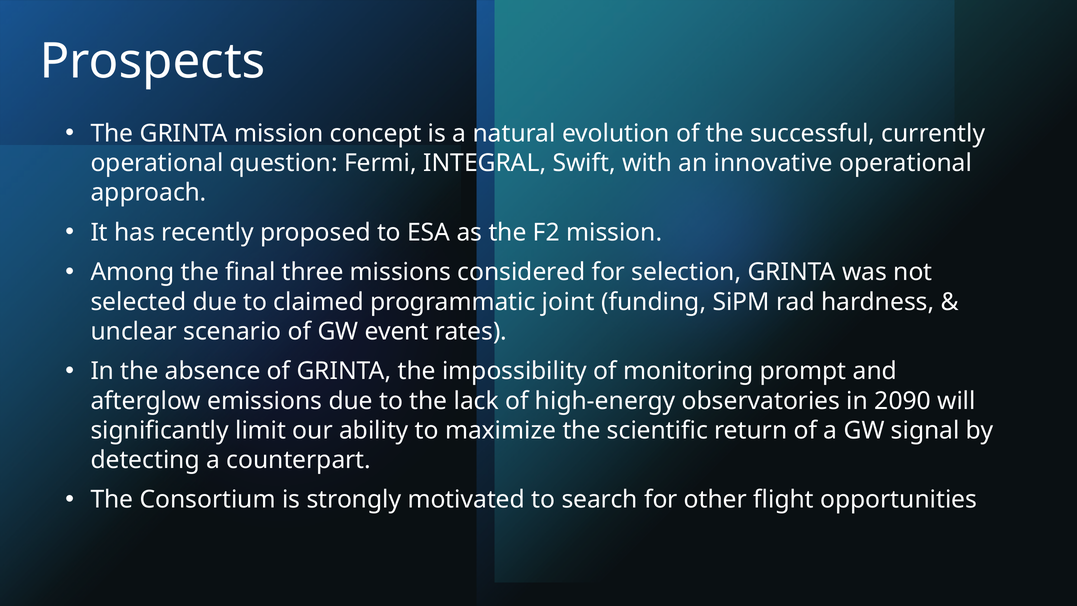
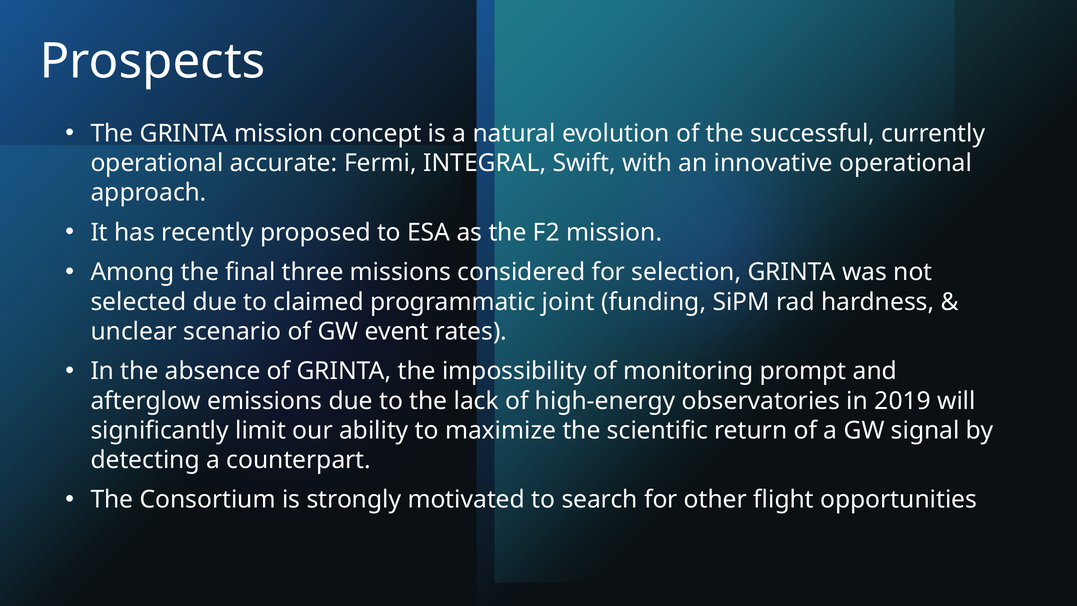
question: question -> accurate (284, 163)
2090: 2090 -> 2019 (903, 401)
